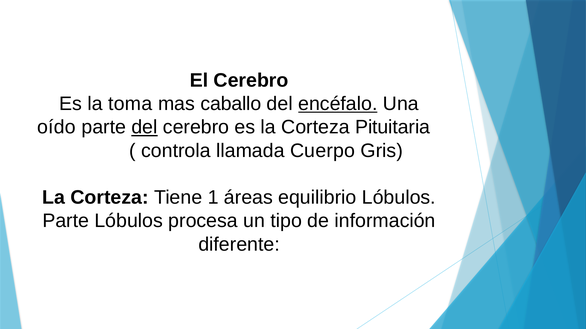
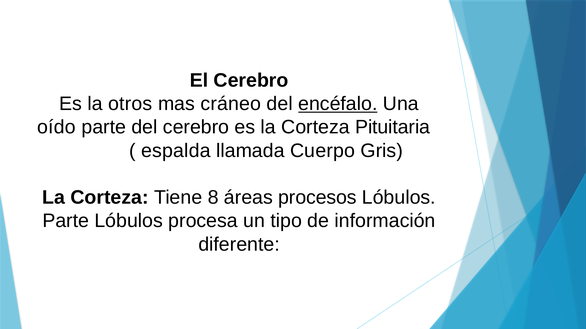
toma: toma -> otros (130, 104)
caballo: caballo -> cráneo (231, 104)
del underline: present -> none (144, 127)
controla: controla -> espalda (176, 151)
1: 1 -> 8 (213, 198)
equilibrio: equilibrio -> procesos (317, 198)
